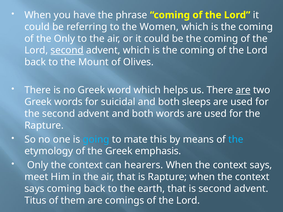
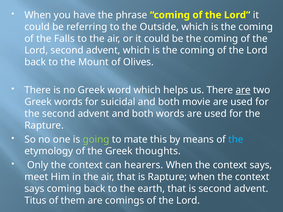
Women: Women -> Outside (159, 27)
the Only: Only -> Falls (64, 39)
second underline: present -> none (67, 50)
sleeps: sleeps -> movie (196, 102)
going colour: light blue -> light green (96, 140)
emphasis: emphasis -> thoughts (158, 151)
